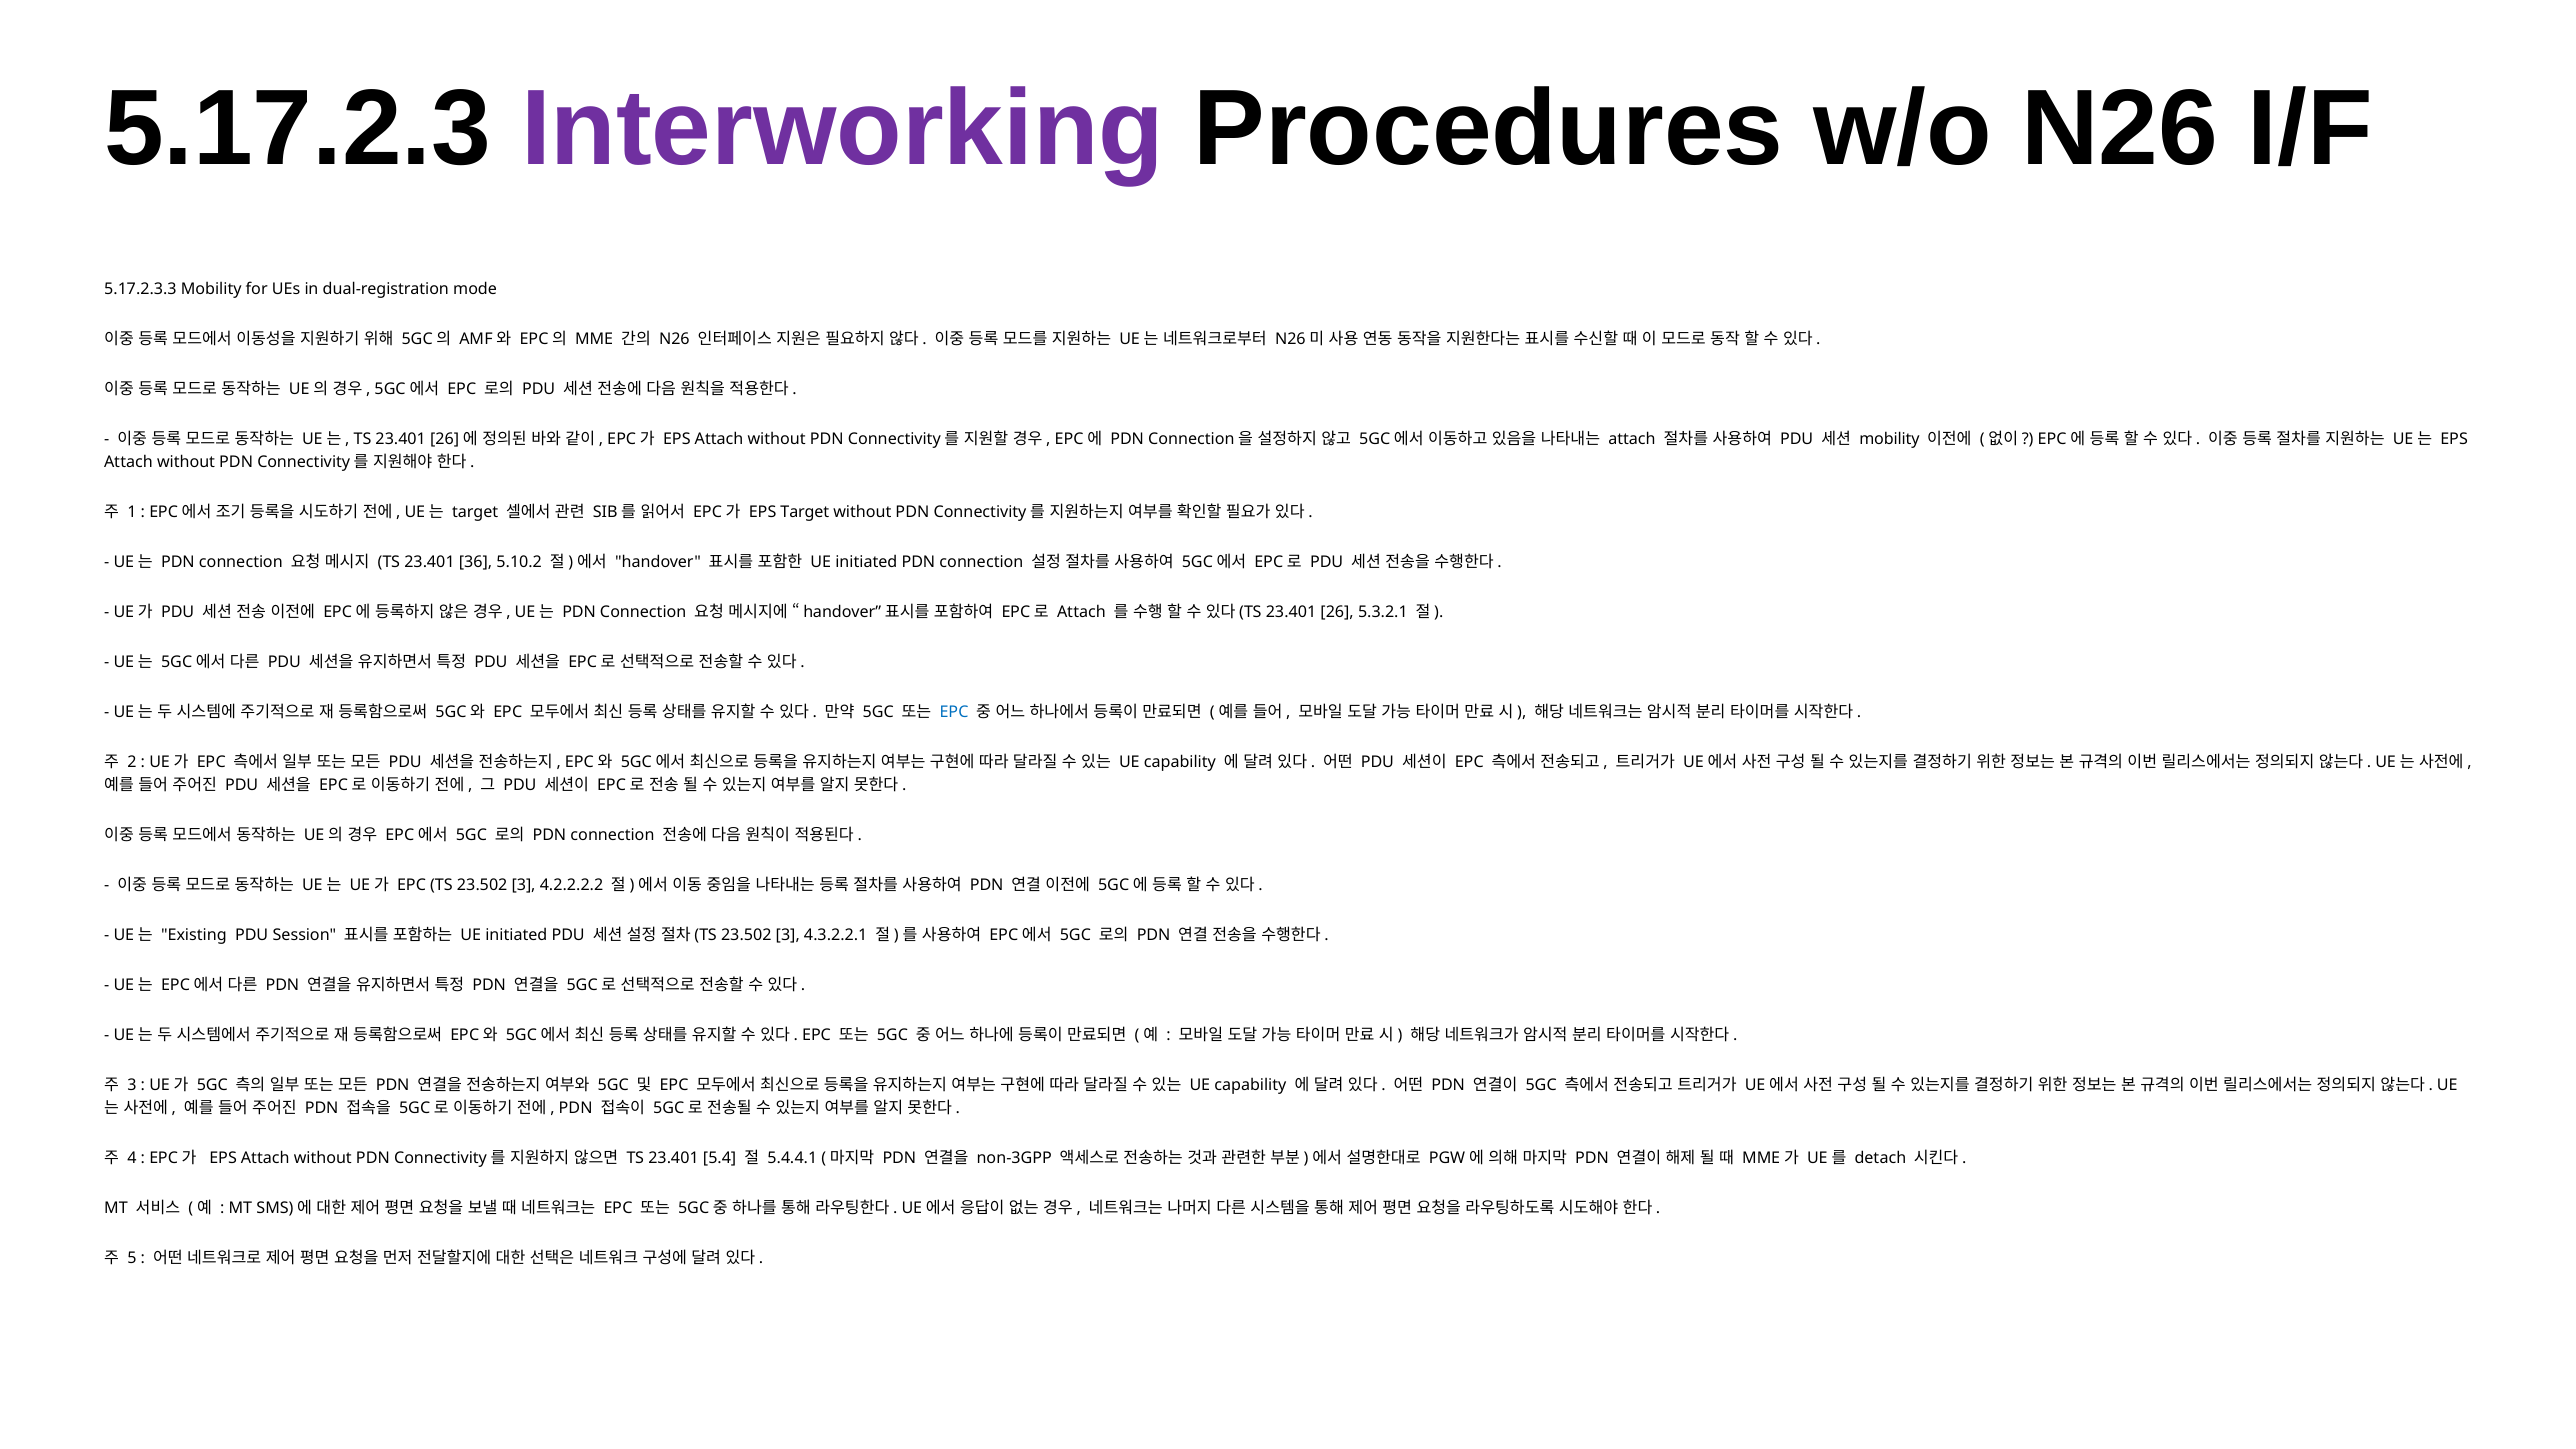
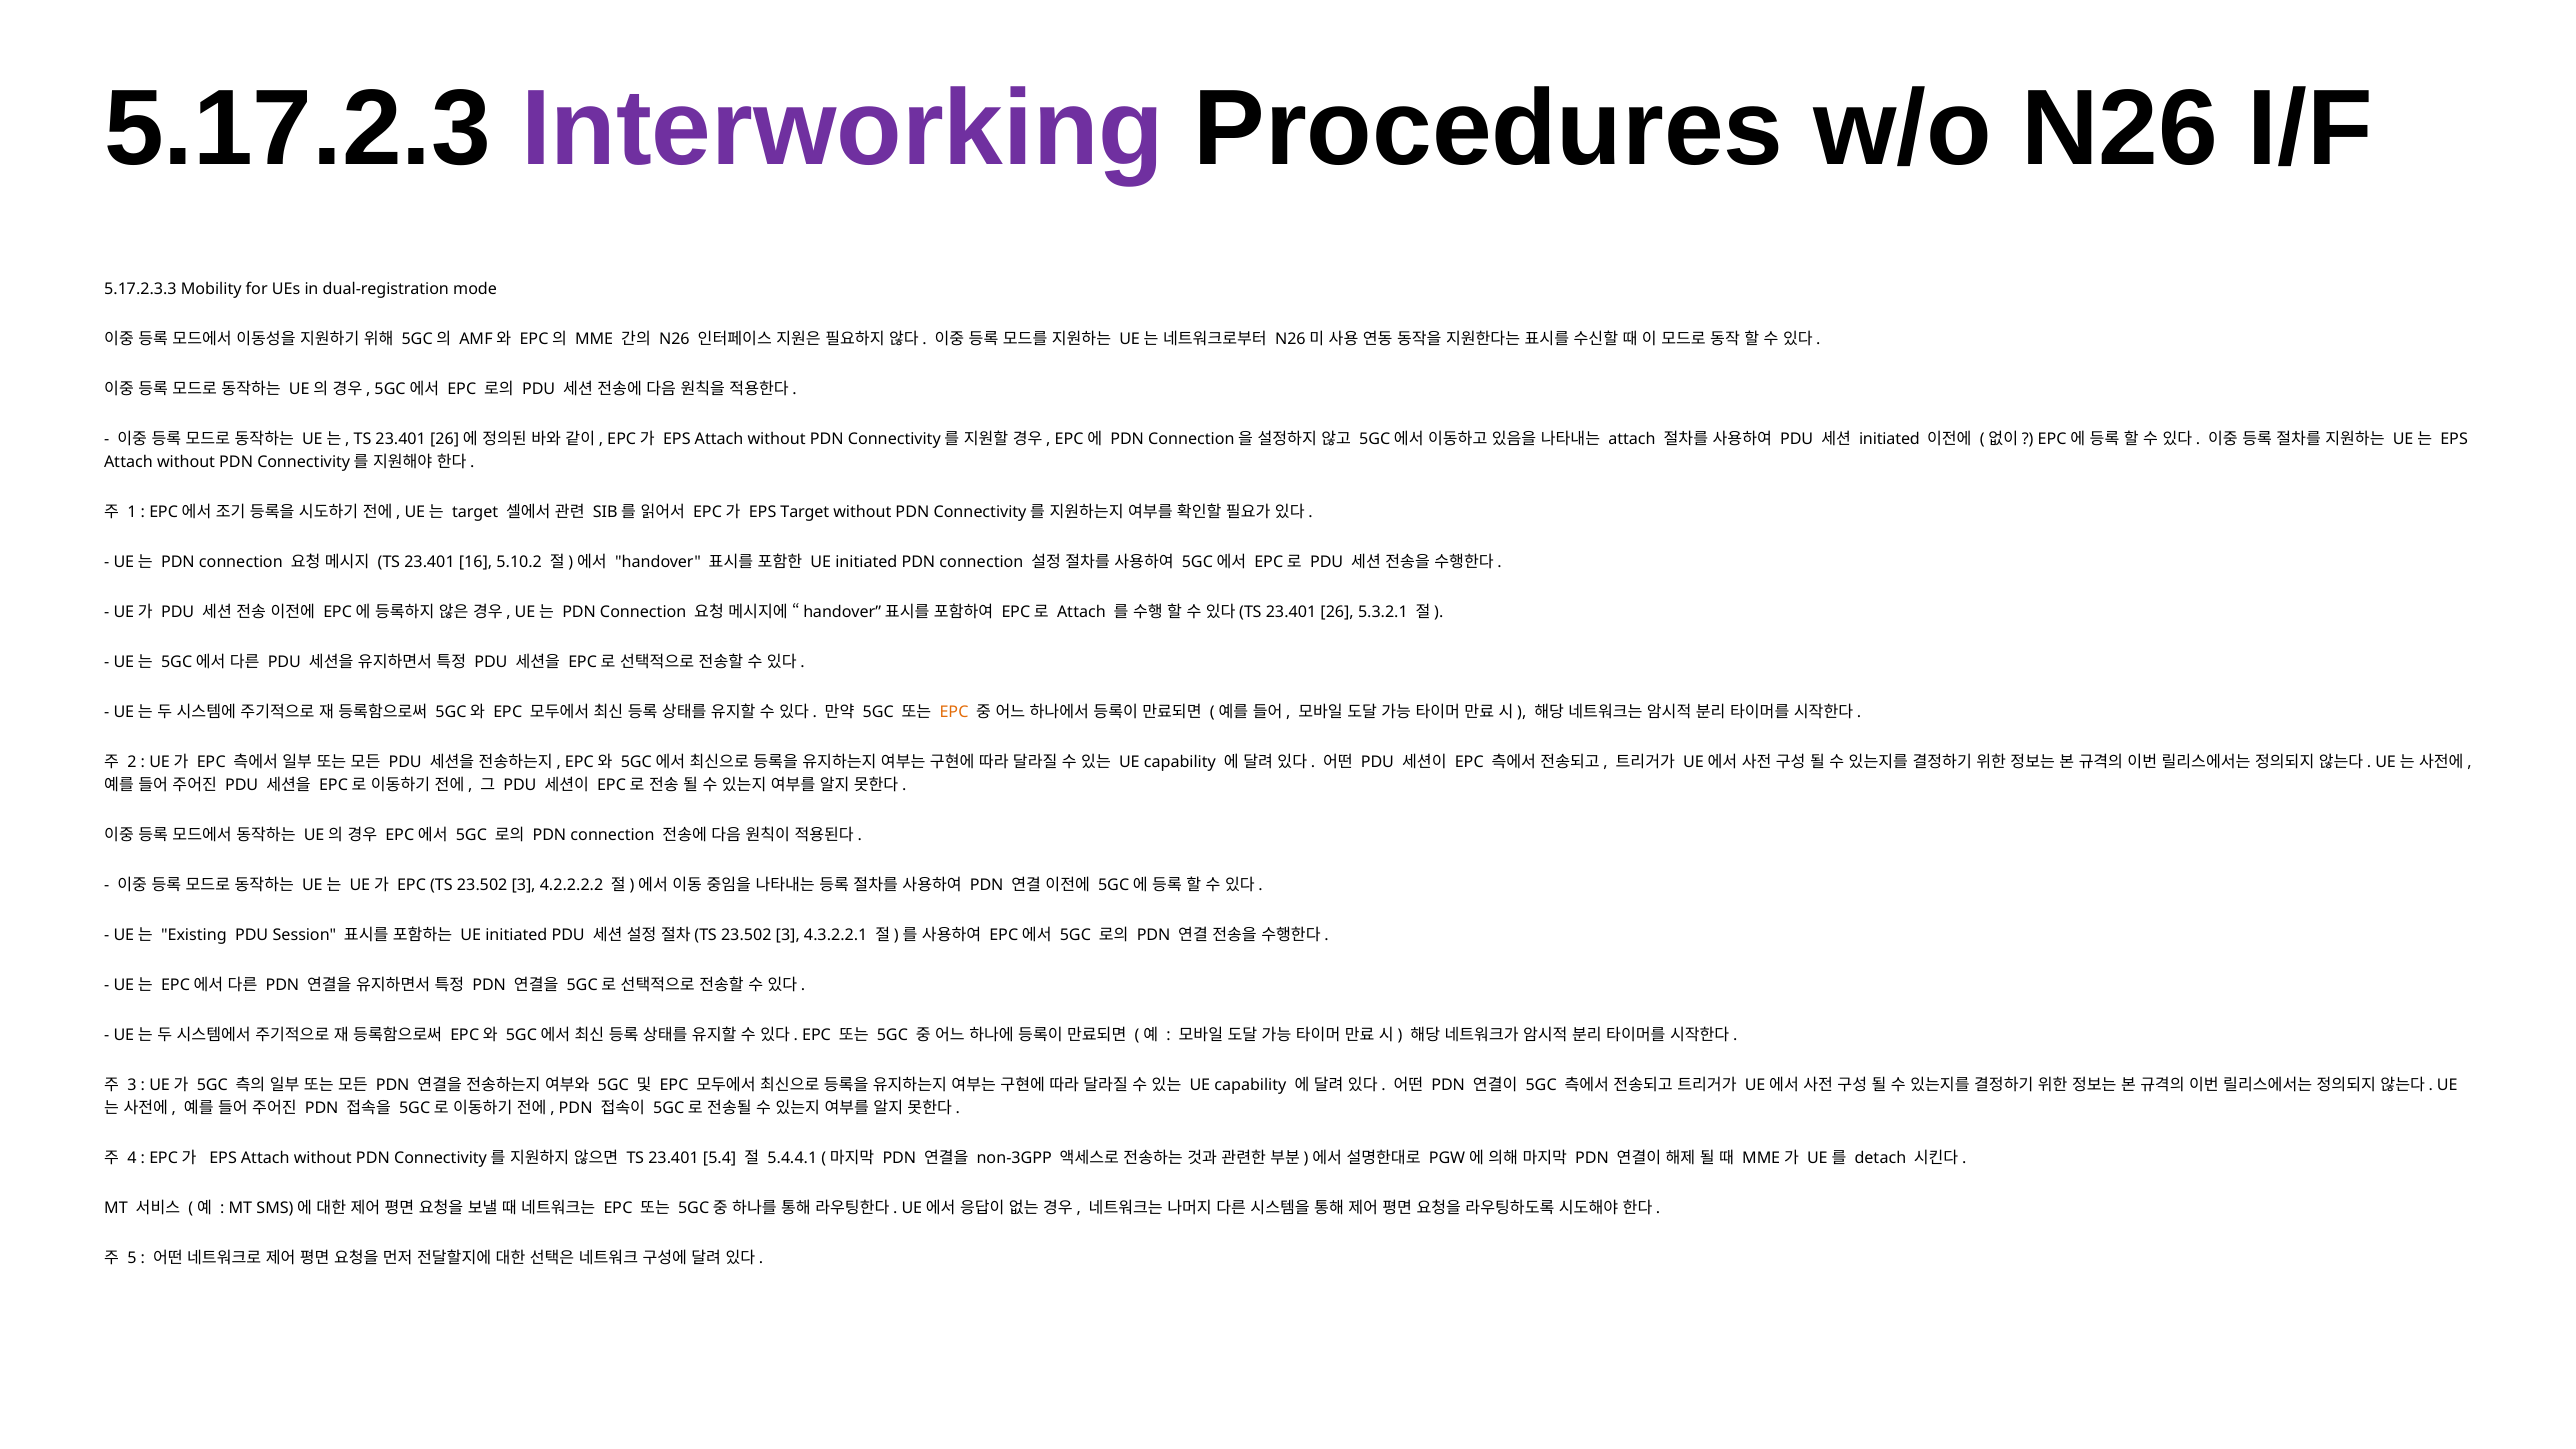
mobility: mobility -> initiated (1889, 439)
36: 36 -> 16 (475, 562)
EPC colour: blue -> orange (954, 712)
